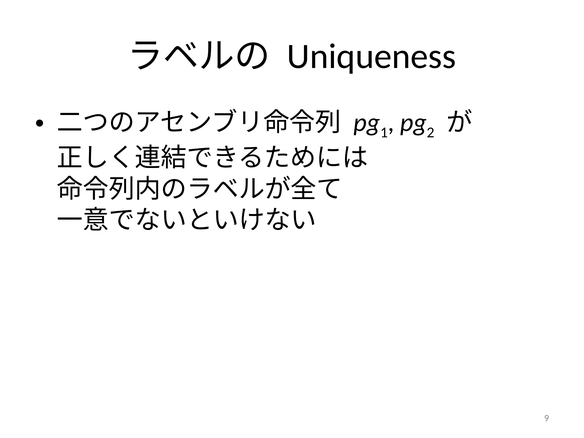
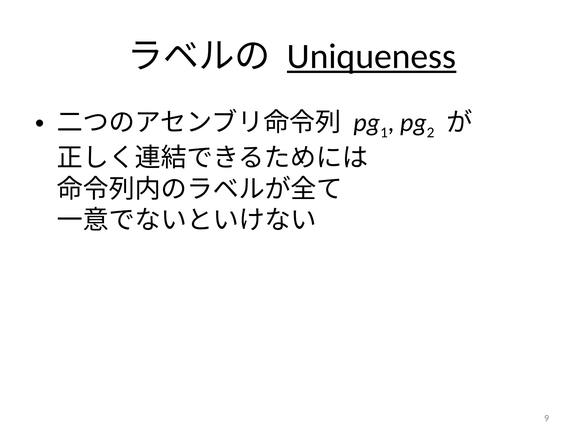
Uniqueness underline: none -> present (372, 57)
